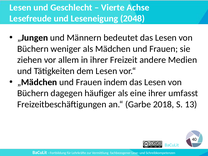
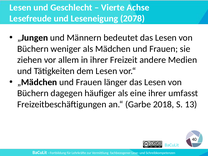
2048: 2048 -> 2078 (133, 19)
indem: indem -> länger (116, 82)
